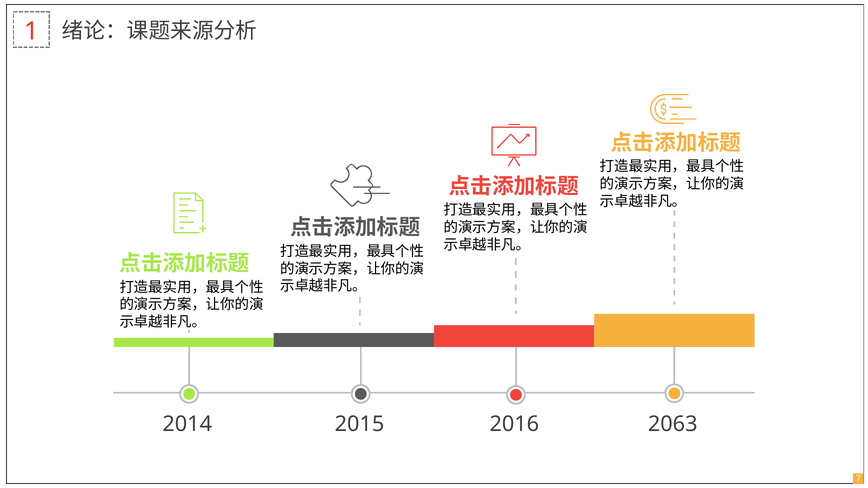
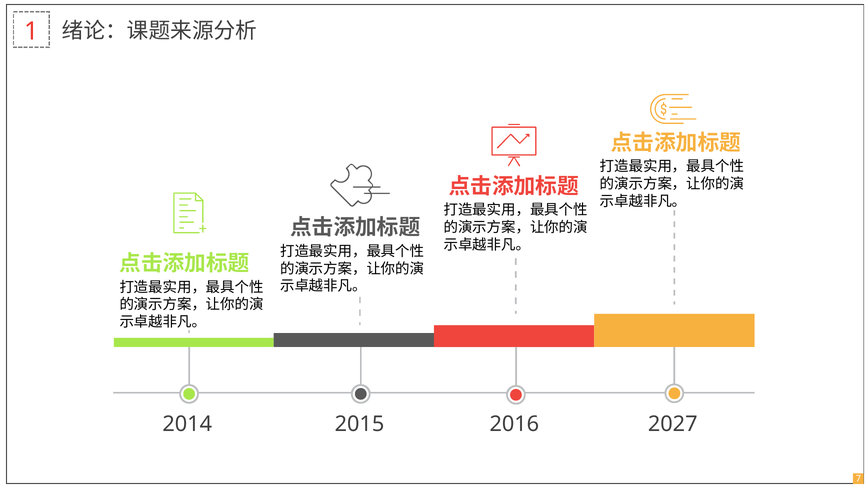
2063: 2063 -> 2027 (673, 424)
